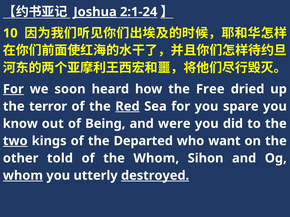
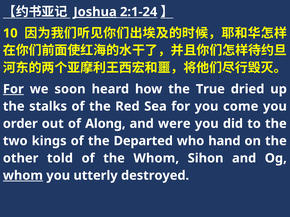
Free: Free -> True (210, 89)
terror: terror -> stalks (48, 107)
Red underline: present -> none (127, 107)
spare: spare -> come (241, 107)
know: know -> order (20, 124)
Being: Being -> Along (105, 124)
two underline: present -> none (15, 141)
want: want -> hand (224, 141)
destroyed underline: present -> none (155, 176)
